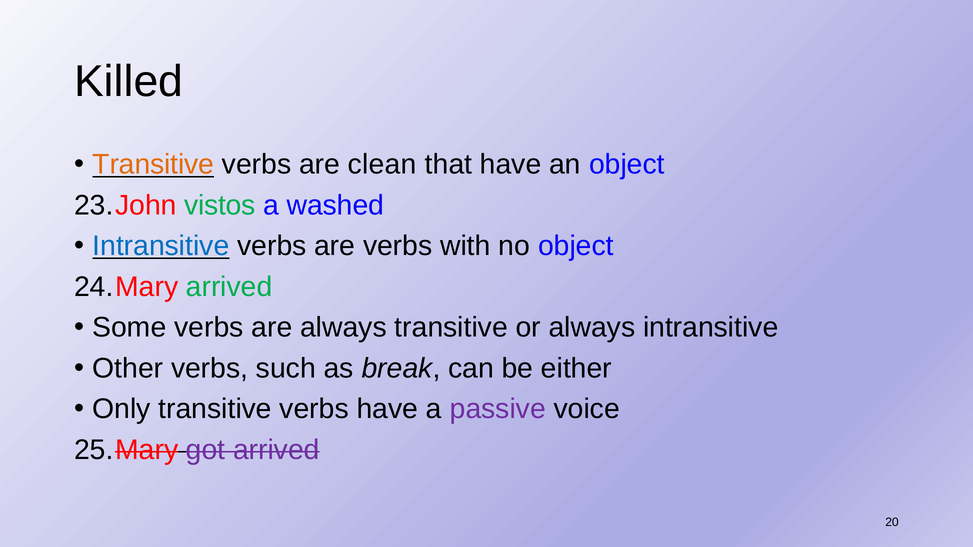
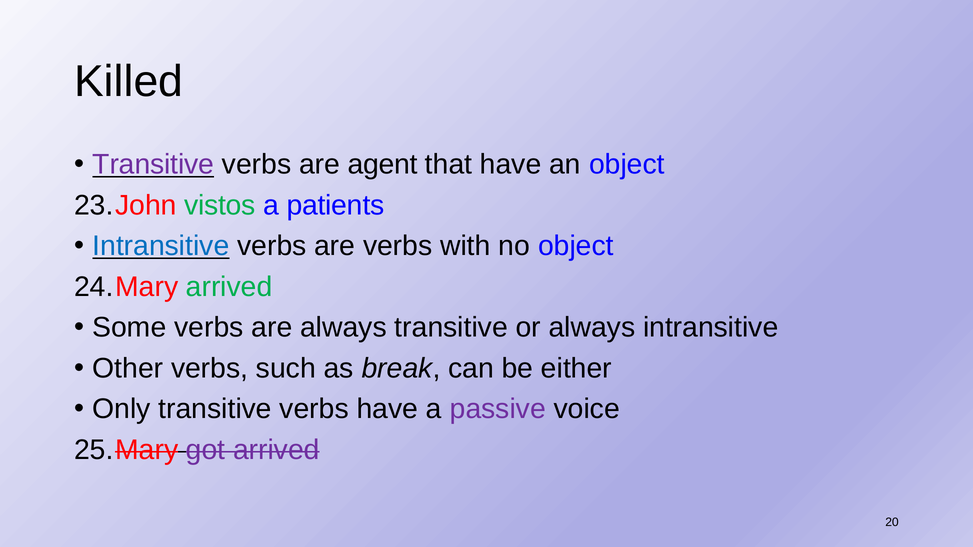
Transitive colour: orange -> purple (153, 165)
clean: clean -> agent (383, 165)
washed: washed -> patients (335, 205)
